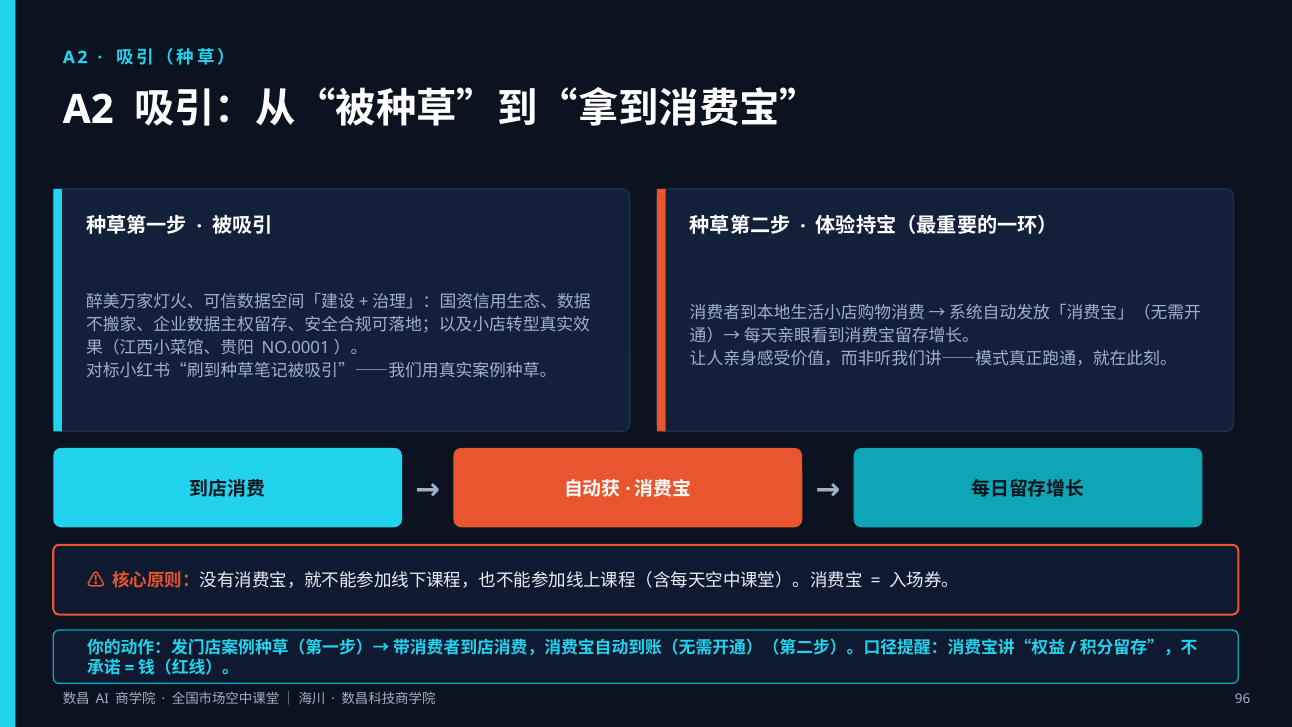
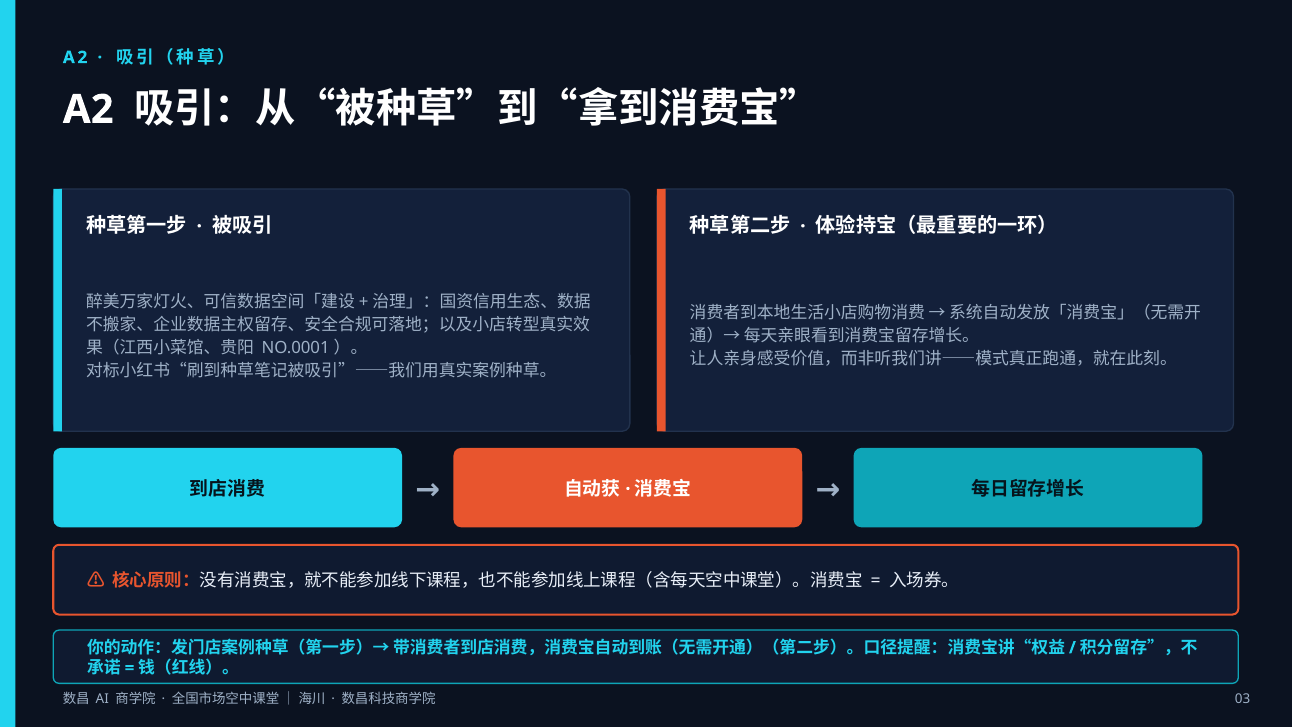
96: 96 -> 03 (1243, 699)
